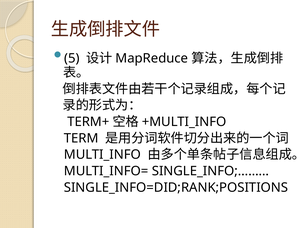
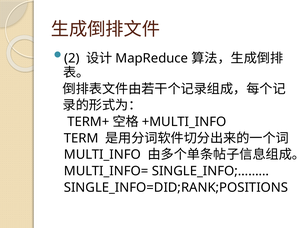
5: 5 -> 2 (72, 59)
